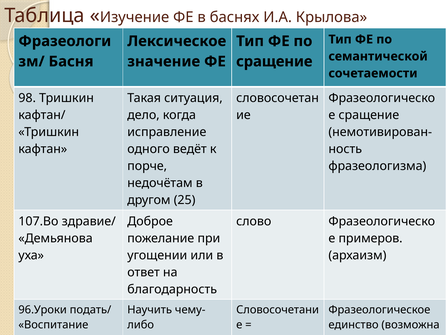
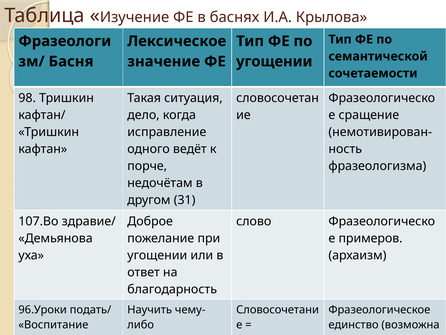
сращение: сращение -> угощении (274, 61)
25: 25 -> 31 (185, 200)
